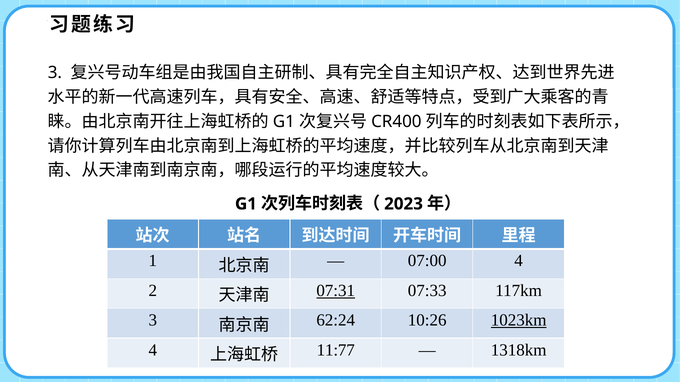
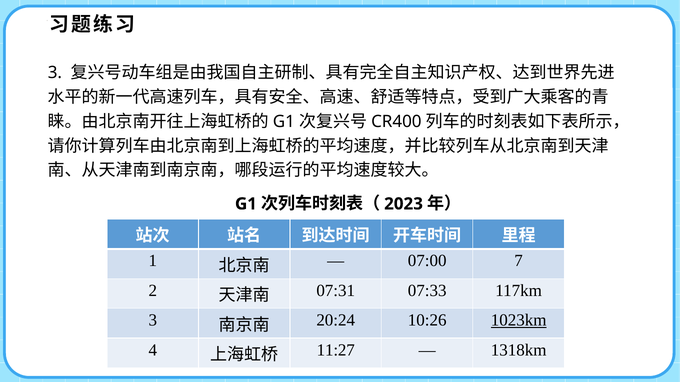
07:00 4: 4 -> 7 (519, 261)
07:31 underline: present -> none (336, 291)
62:24: 62:24 -> 20:24 (336, 321)
11:77: 11:77 -> 11:27 (336, 351)
